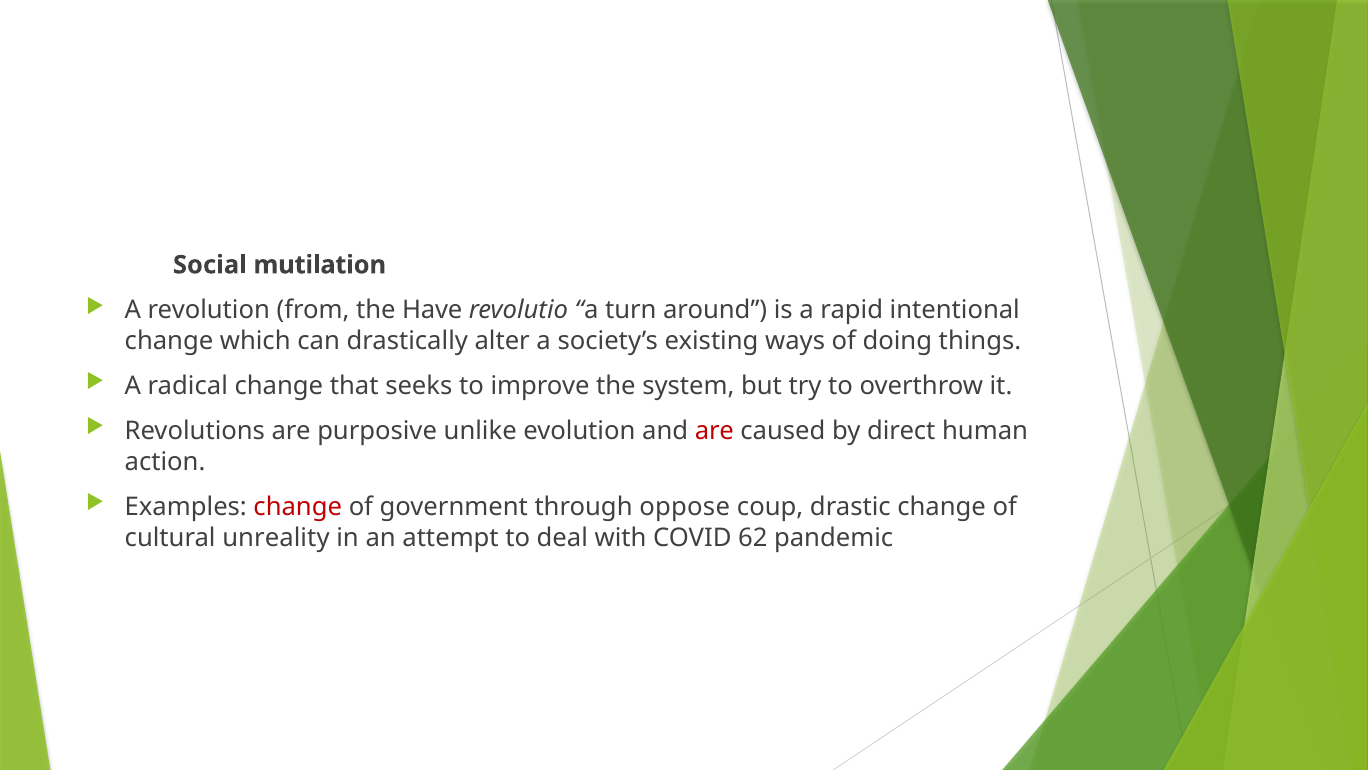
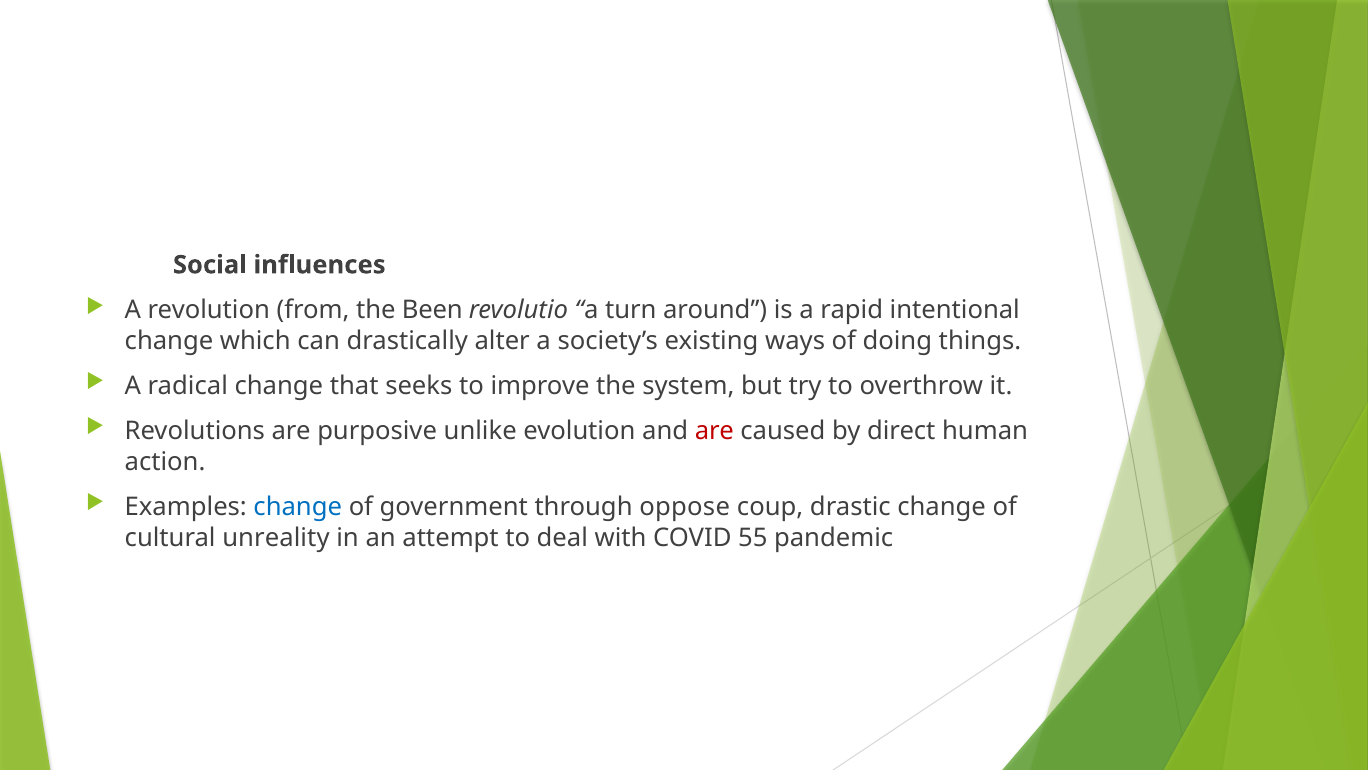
mutilation: mutilation -> influences (320, 265)
Have: Have -> Been (432, 310)
change colour: red -> blue (298, 506)
62: 62 -> 55 (753, 537)
